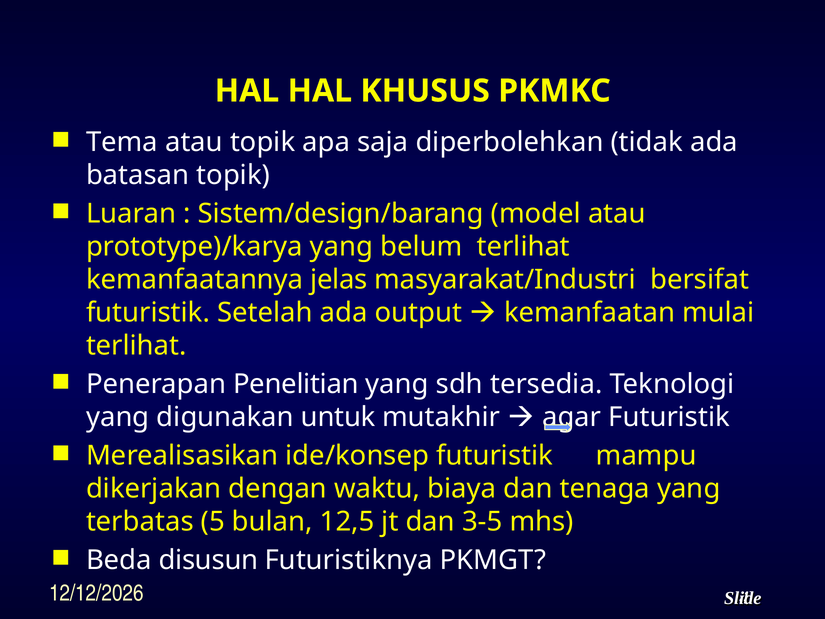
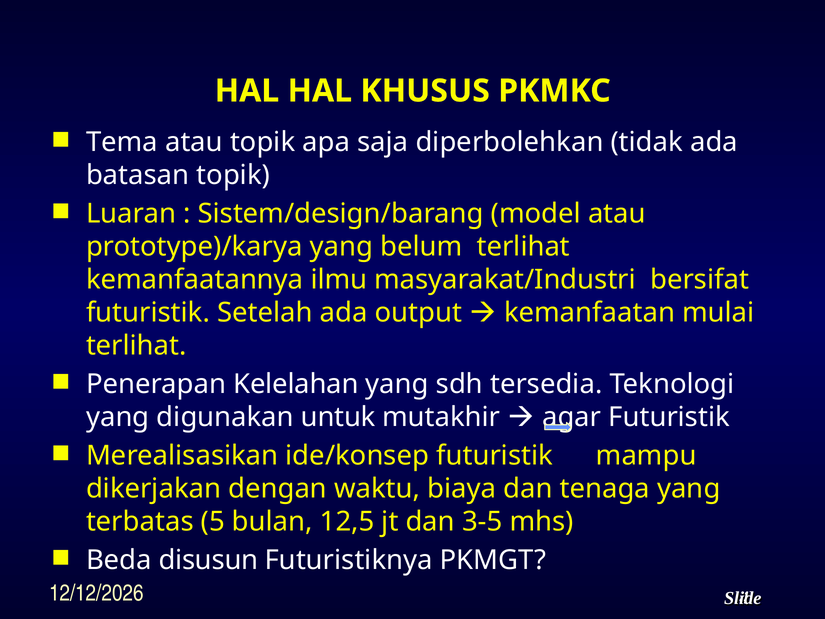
jelas: jelas -> ilmu (339, 280)
Penelitian: Penelitian -> Kelelahan (296, 384)
